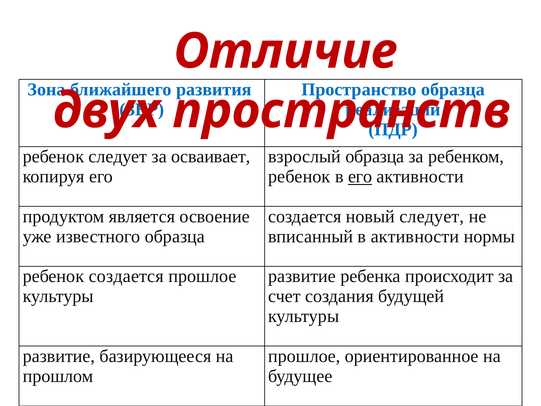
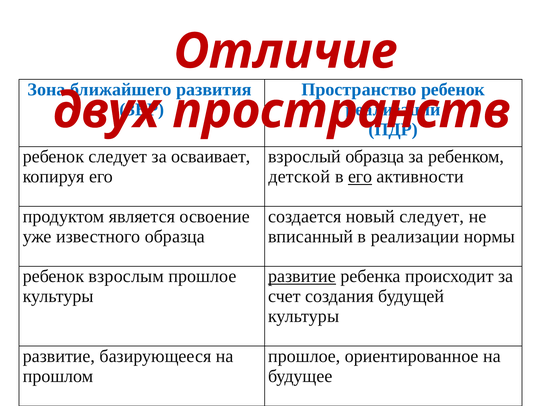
образца: образца -> ребенок (453, 89)
ребенок: ребенок -> детской (299, 177)
в активности: активности -> реализации (415, 236)
ребенок создается: создается -> взрослым (126, 276)
развитие underline: none -> present (302, 276)
